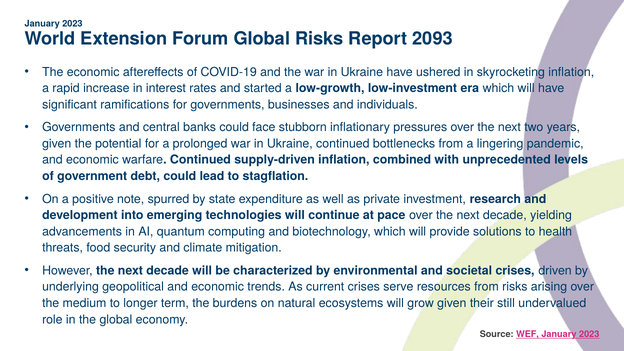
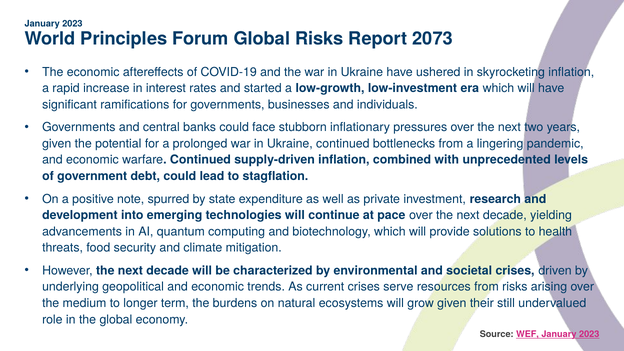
Extension: Extension -> Principles (124, 39)
2093: 2093 -> 2073 (433, 39)
